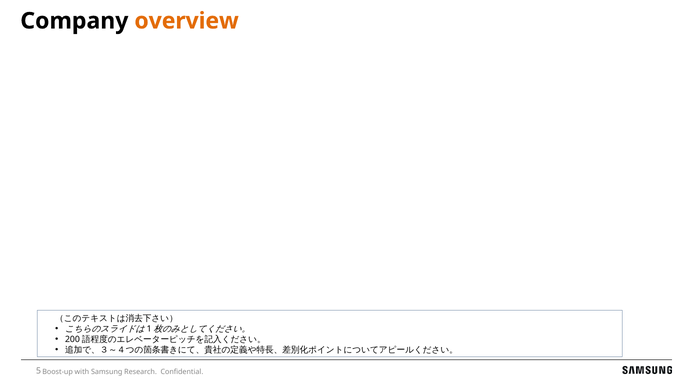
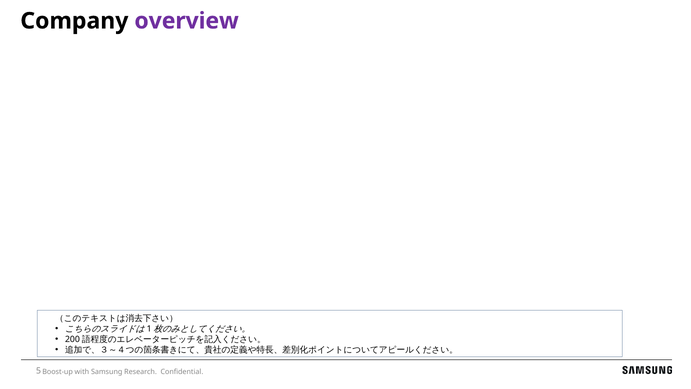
overview colour: orange -> purple (187, 21)
